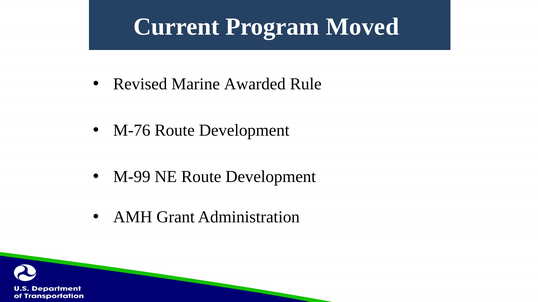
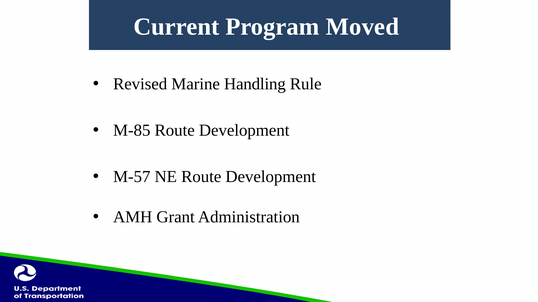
Awarded: Awarded -> Handling (255, 84)
M-76: M-76 -> M-85 (132, 131)
M-99: M-99 -> M-57 (132, 177)
